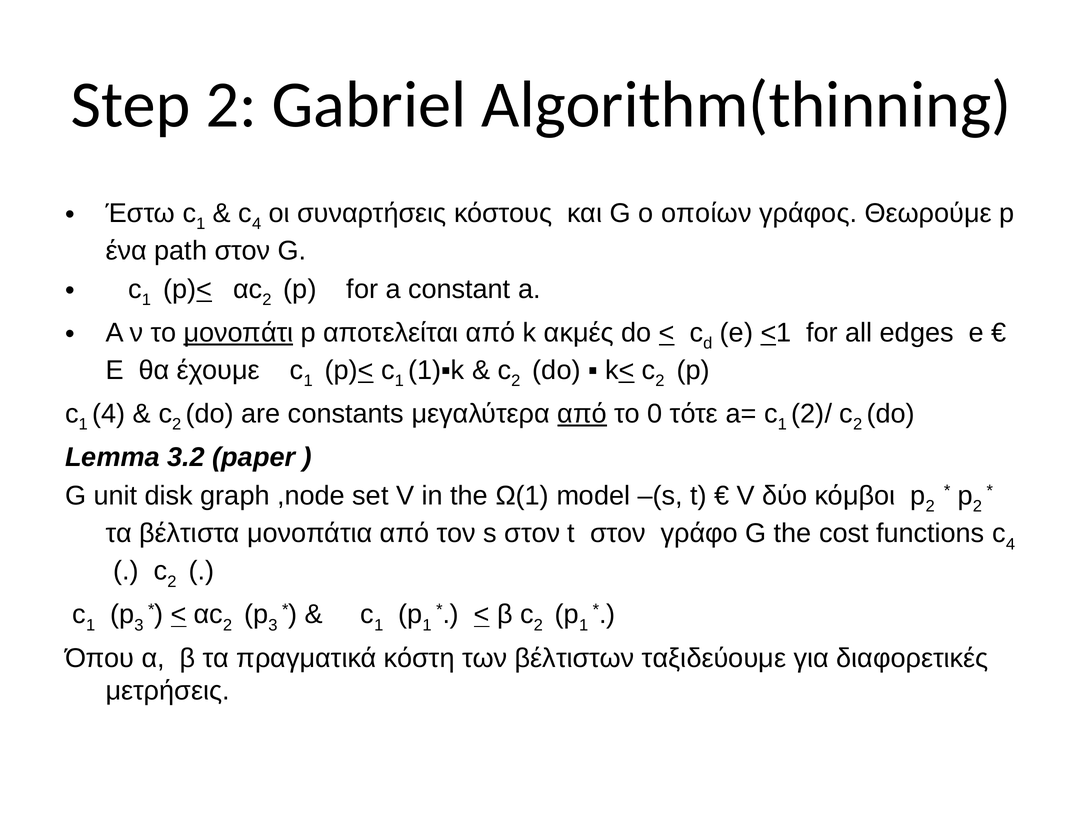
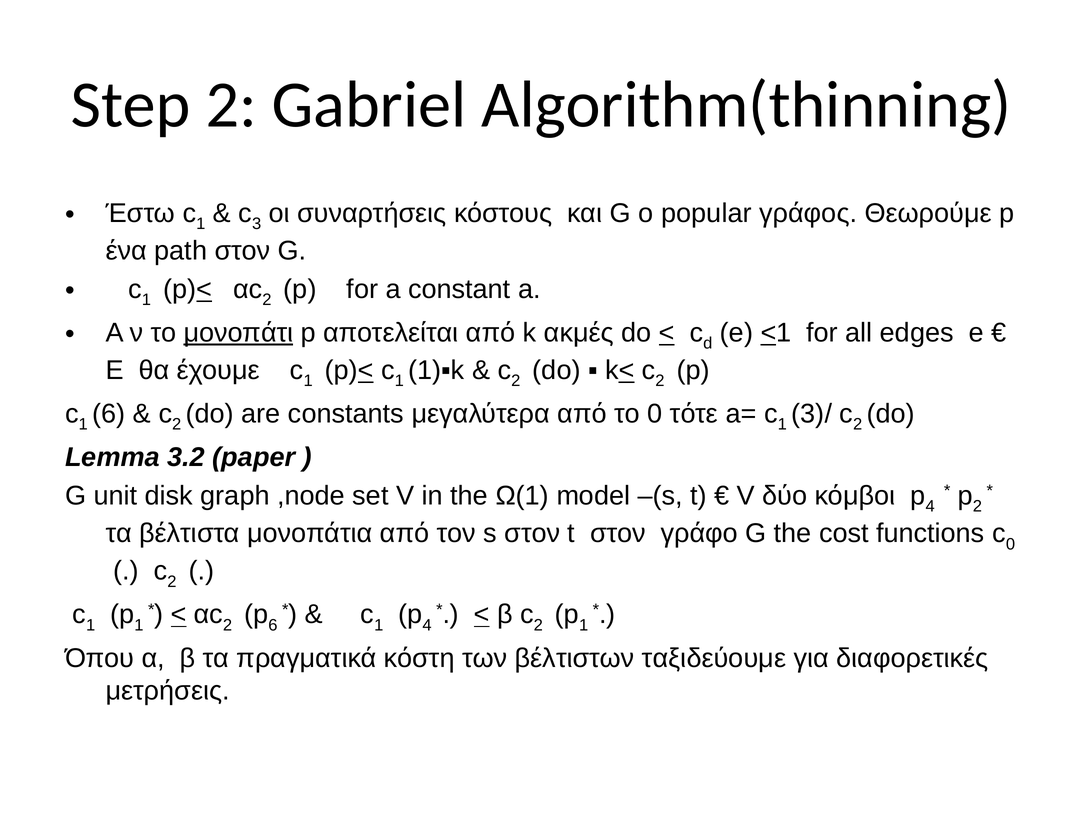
4: 4 -> 3 (257, 224)
οποίων: οποίων -> popular (706, 213)
1 4: 4 -> 6 (109, 414)
από underline: present -> none (582, 414)
2)/: 2)/ -> 3)/ (812, 414)
κόμβοι p 2: 2 -> 4 (930, 507)
4: 4 -> 0 (1011, 544)
1 p 3: 3 -> 1 (139, 625)
2 p 3: 3 -> 6 (273, 625)
1 p 1: 1 -> 4 (427, 625)
